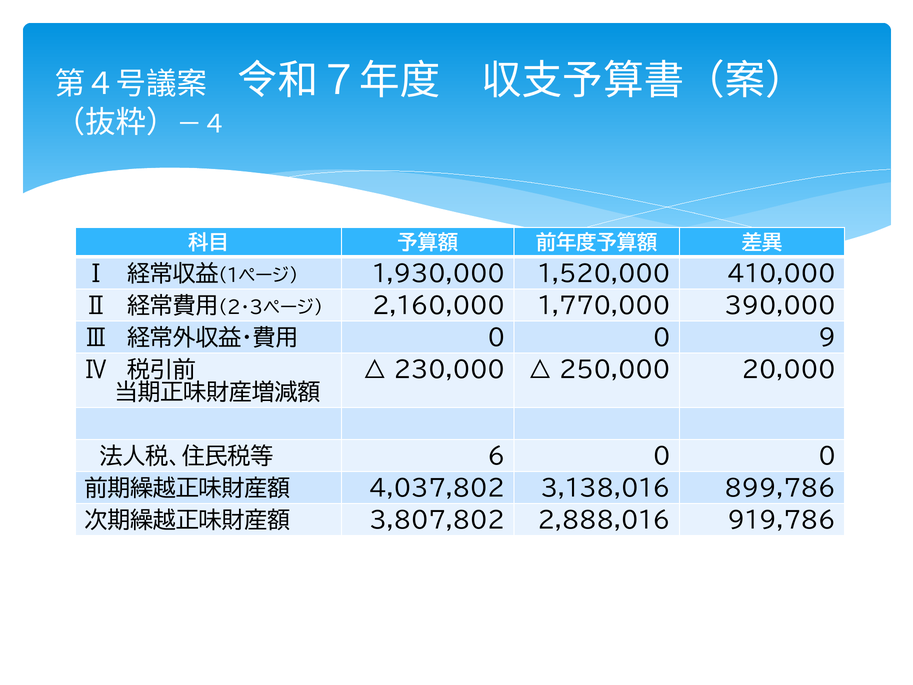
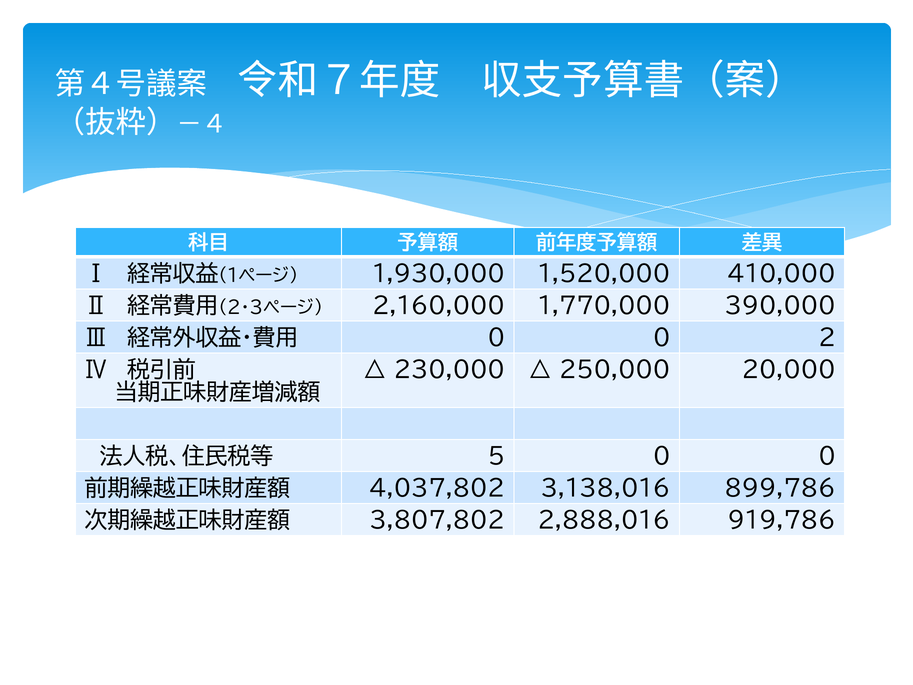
9: 9 -> 2 (827, 338)
6: 6 -> 5 (496, 457)
